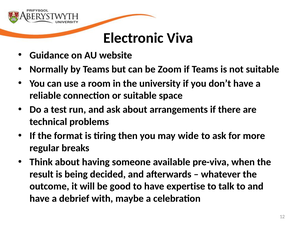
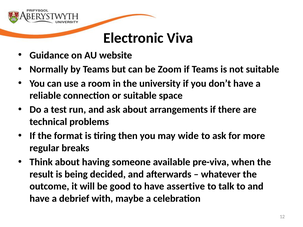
expertise: expertise -> assertive (186, 187)
